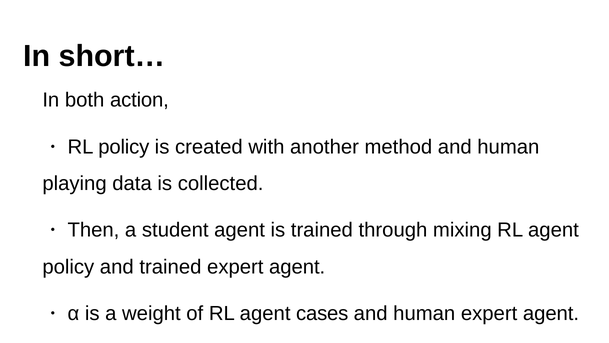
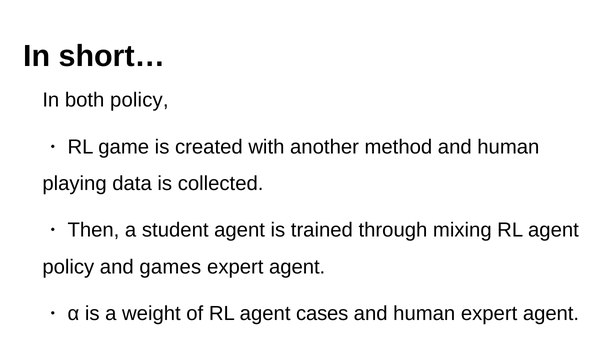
both action: action -> policy (139, 100)
RL policy: policy -> game (124, 147)
and trained: trained -> games (170, 267)
